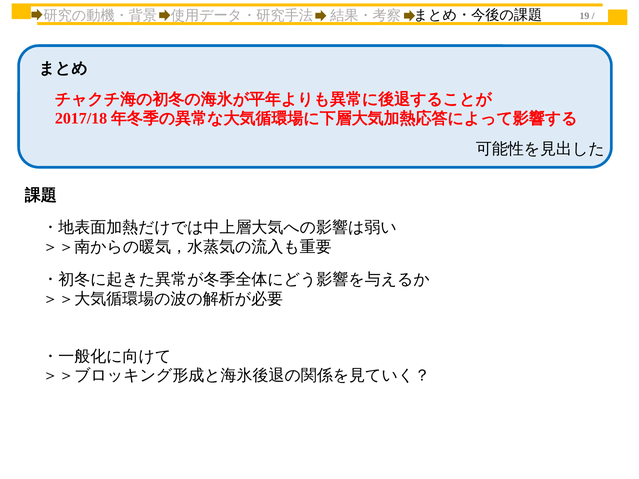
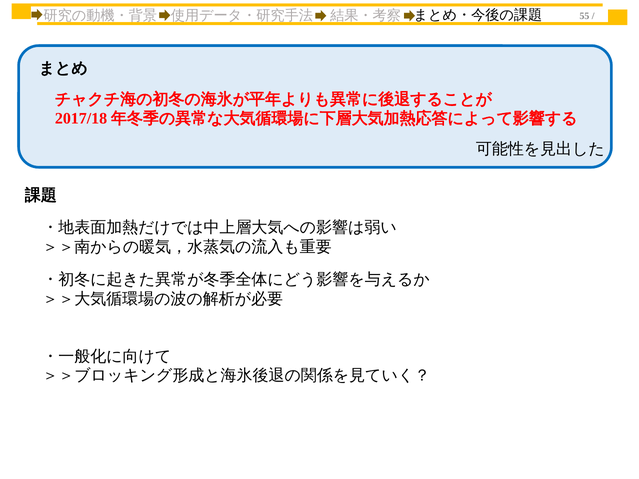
19: 19 -> 55 (584, 16)
